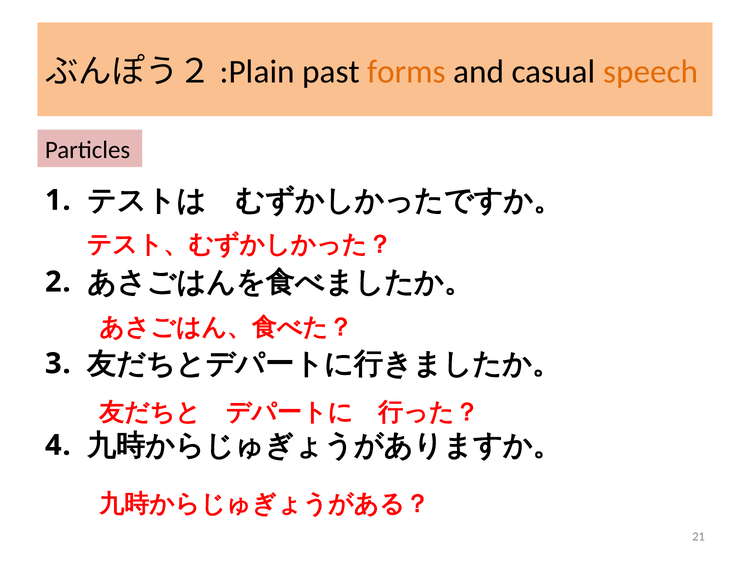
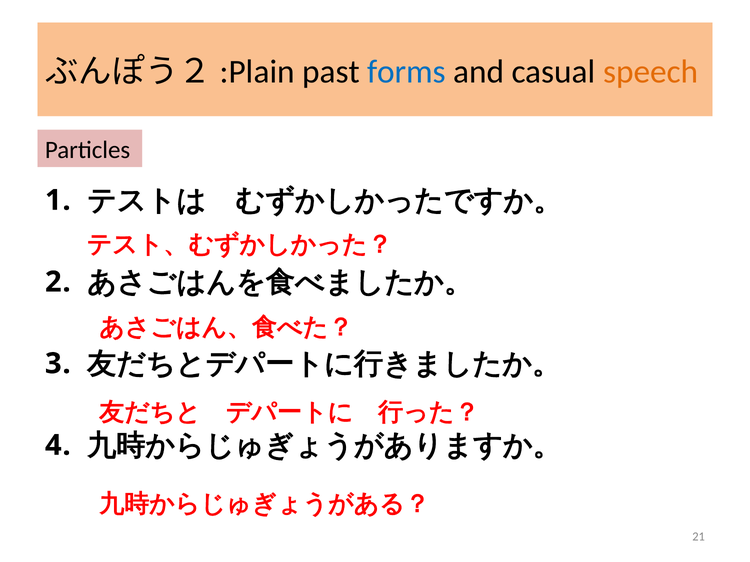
forms colour: orange -> blue (406, 72)
